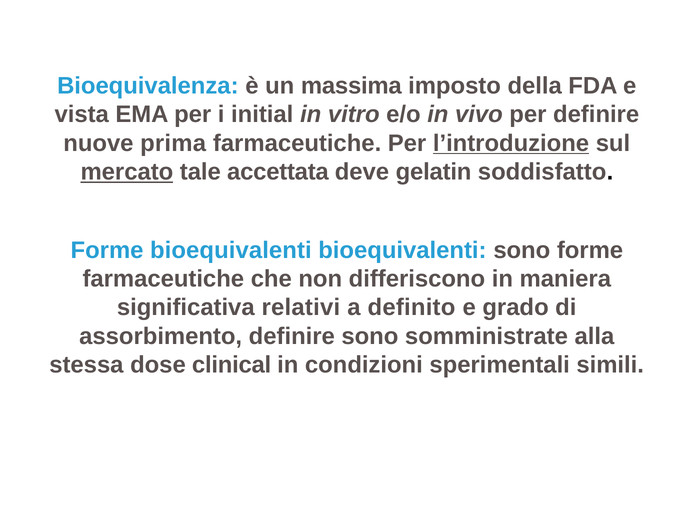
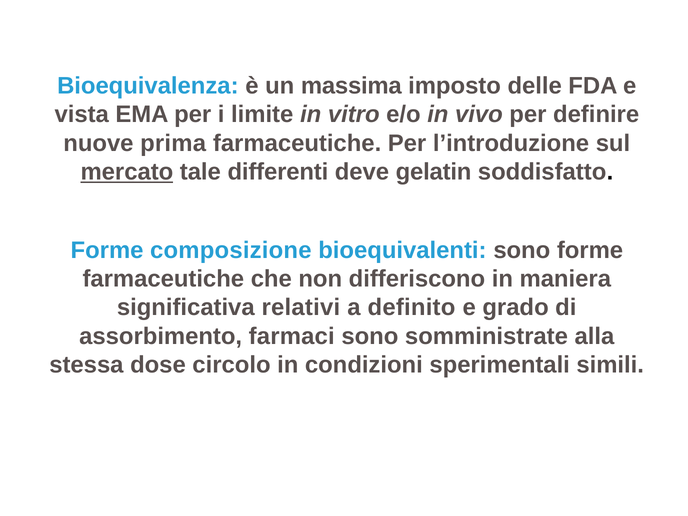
della: della -> delle (535, 86)
initial: initial -> limite (262, 115)
l’introduzione underline: present -> none (511, 143)
accettata: accettata -> differenti (278, 172)
Forme bioequivalenti: bioequivalenti -> composizione (231, 250)
assorbimento definire: definire -> farmaci (292, 336)
clinical: clinical -> circolo (231, 365)
